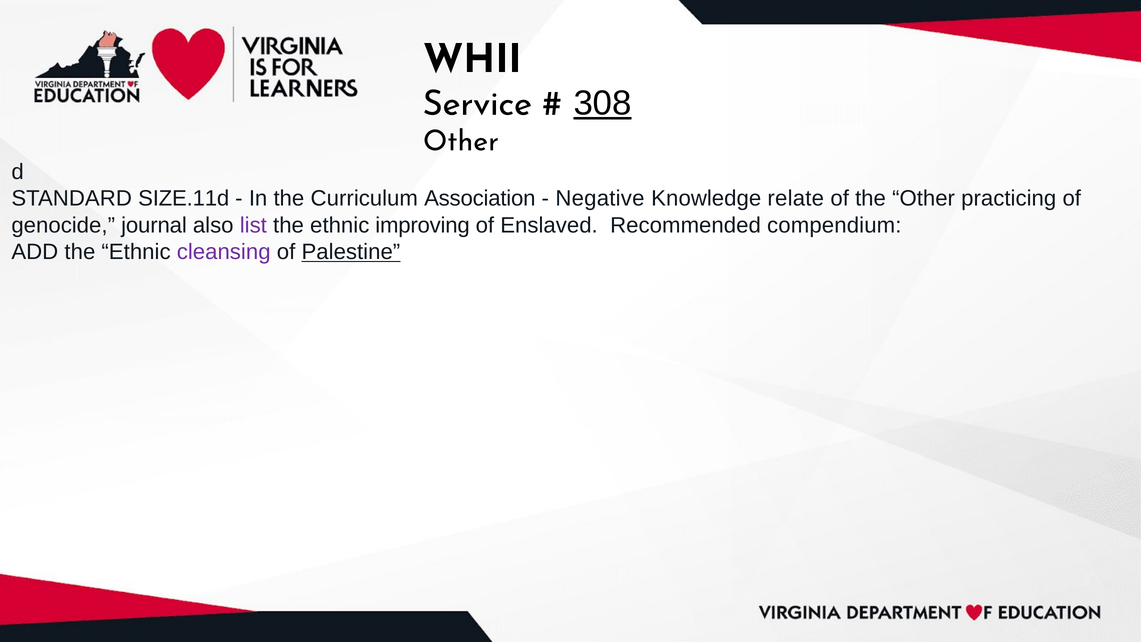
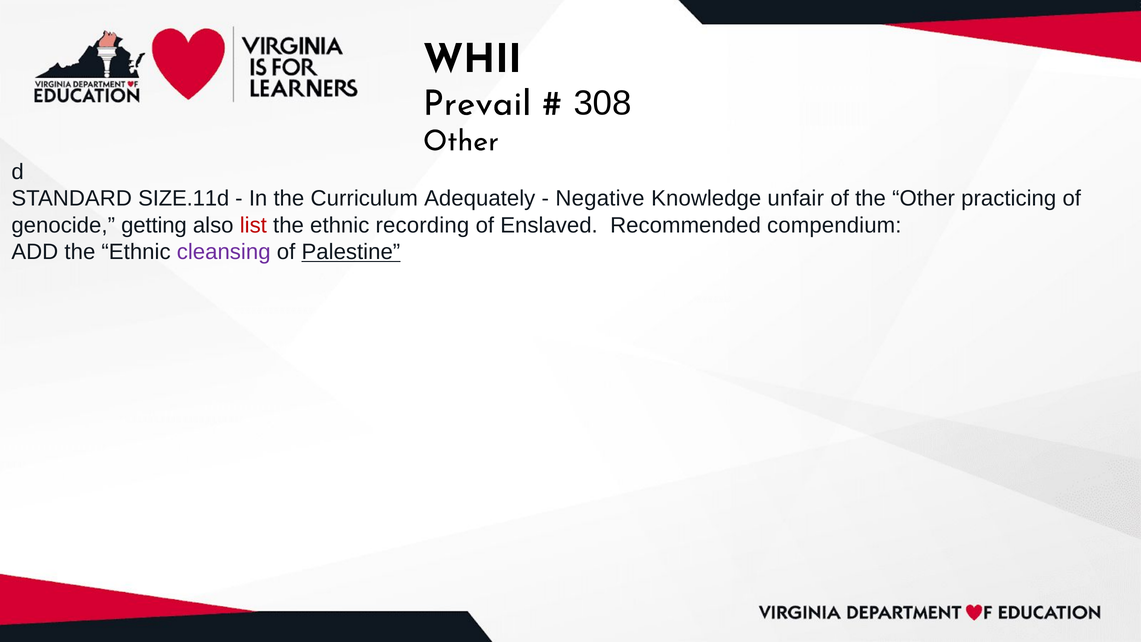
Service: Service -> Prevail (477, 103)
308 underline: present -> none (603, 103)
Association: Association -> Adequately (480, 199)
relate: relate -> unfair (796, 199)
journal: journal -> getting (154, 225)
list colour: purple -> red (253, 225)
improving: improving -> recording (422, 225)
